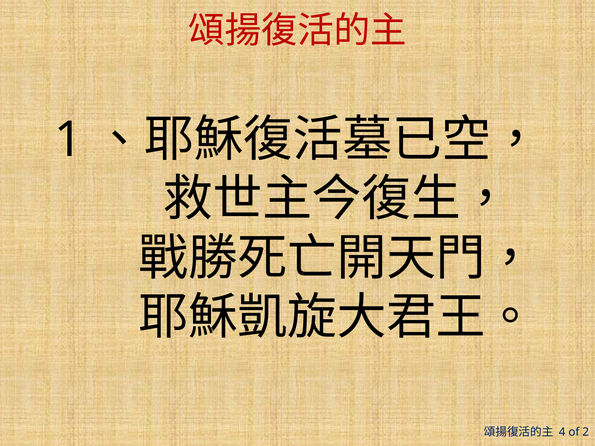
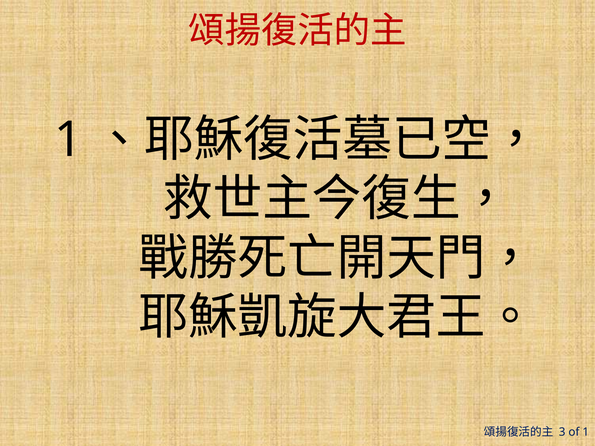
4: 4 -> 3 (562, 432)
of 2: 2 -> 1 (586, 432)
